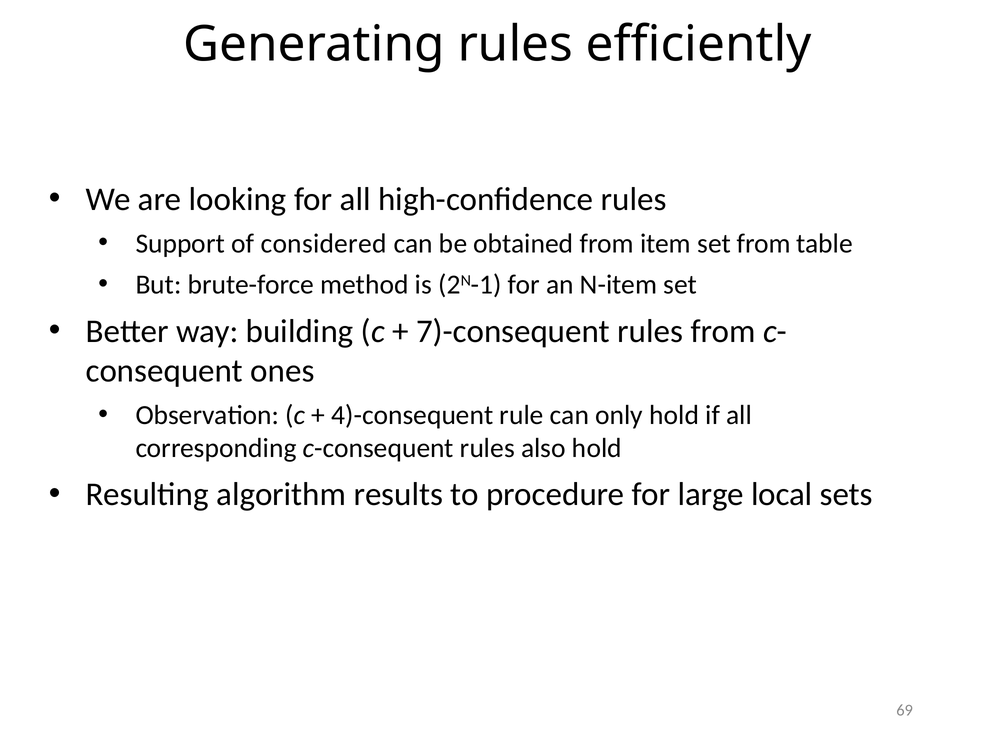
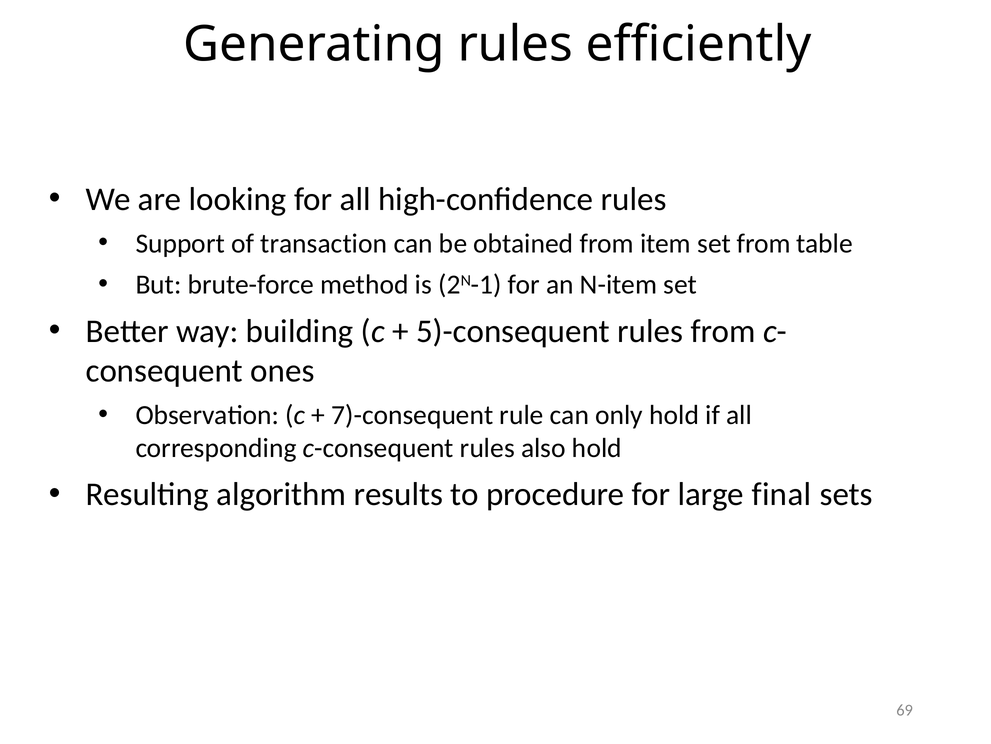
considered: considered -> transaction (324, 243)
7)-consequent: 7)-consequent -> 5)-consequent (513, 331)
4)-consequent: 4)-consequent -> 7)-consequent (412, 415)
local: local -> final (782, 494)
